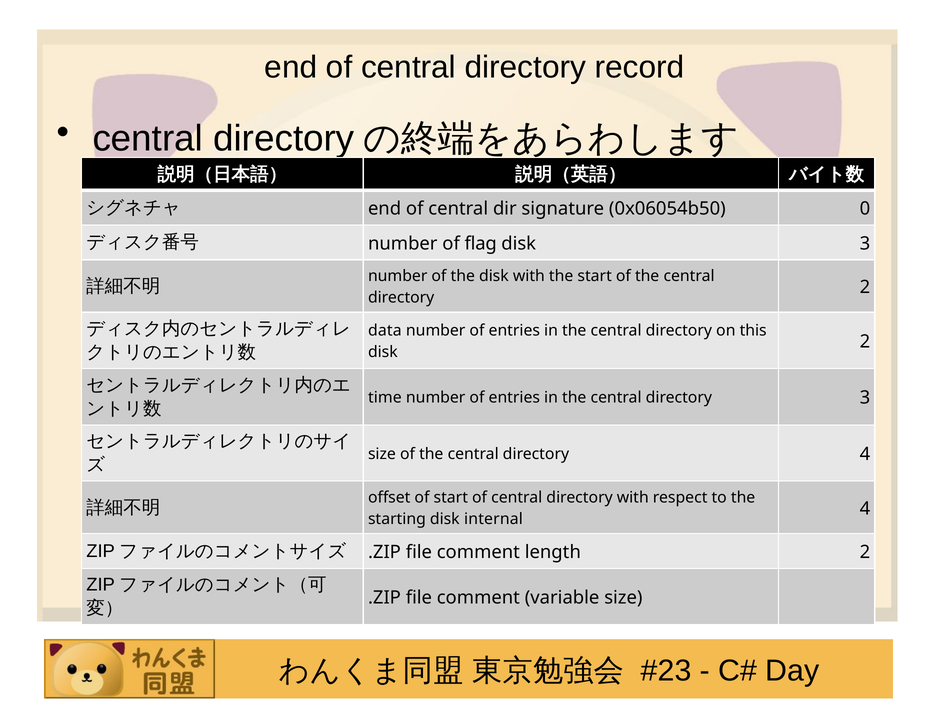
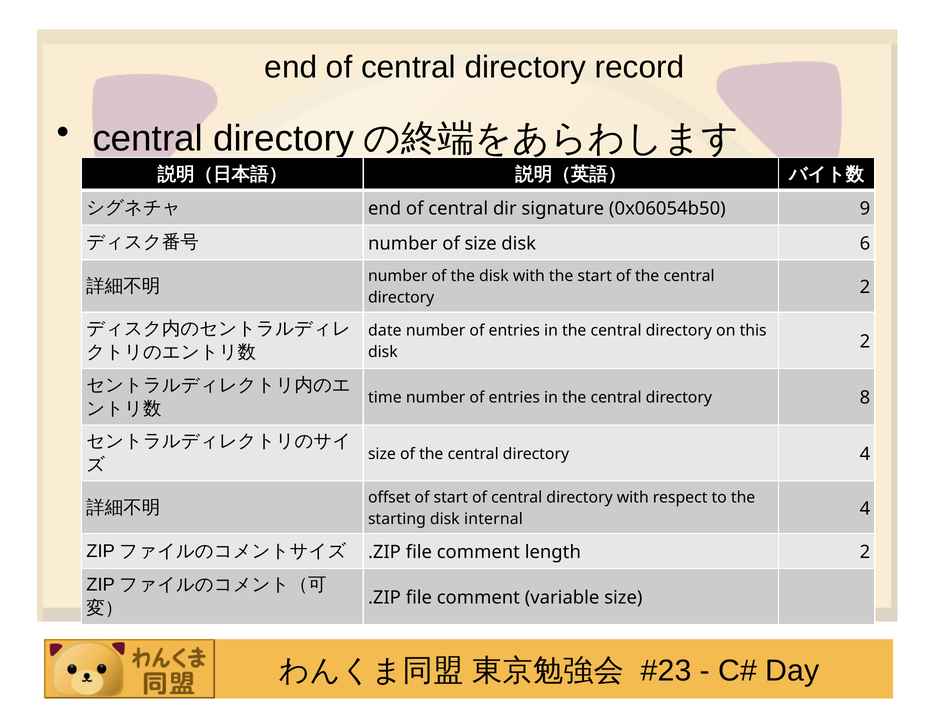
0: 0 -> 9 (865, 209)
of flag: flag -> size (481, 244)
disk 3: 3 -> 6 (865, 244)
data: data -> date (385, 331)
directory 3: 3 -> 8 (865, 398)
